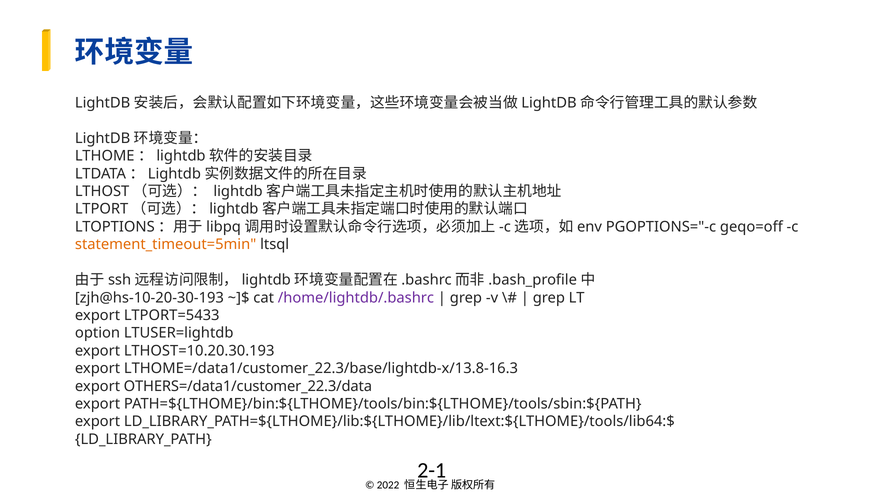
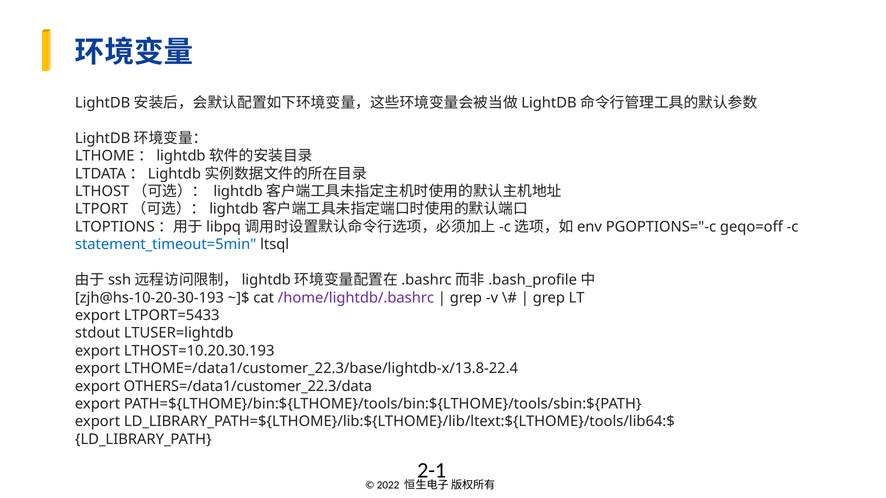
statement_timeout=5min colour: orange -> blue (166, 245)
option: option -> stdout (98, 333)
LTHOME=/data1/customer_22.3/base/lightdb-x/13.8-16.3: LTHOME=/data1/customer_22.3/base/lightdb-x/13.8-16.3 -> LTHOME=/data1/customer_22.3/base/lightdb-x/13.8-22.4 (321, 369)
